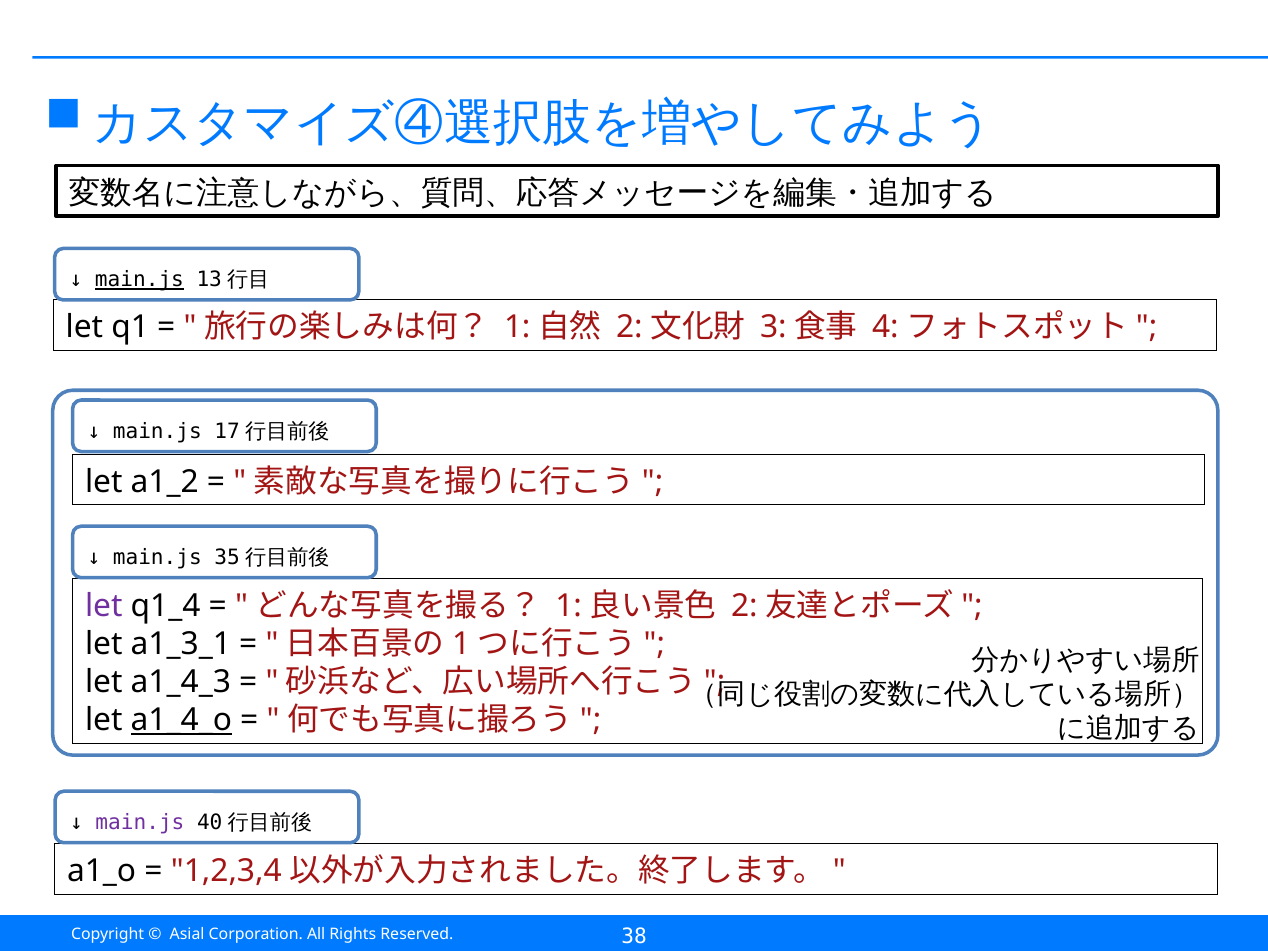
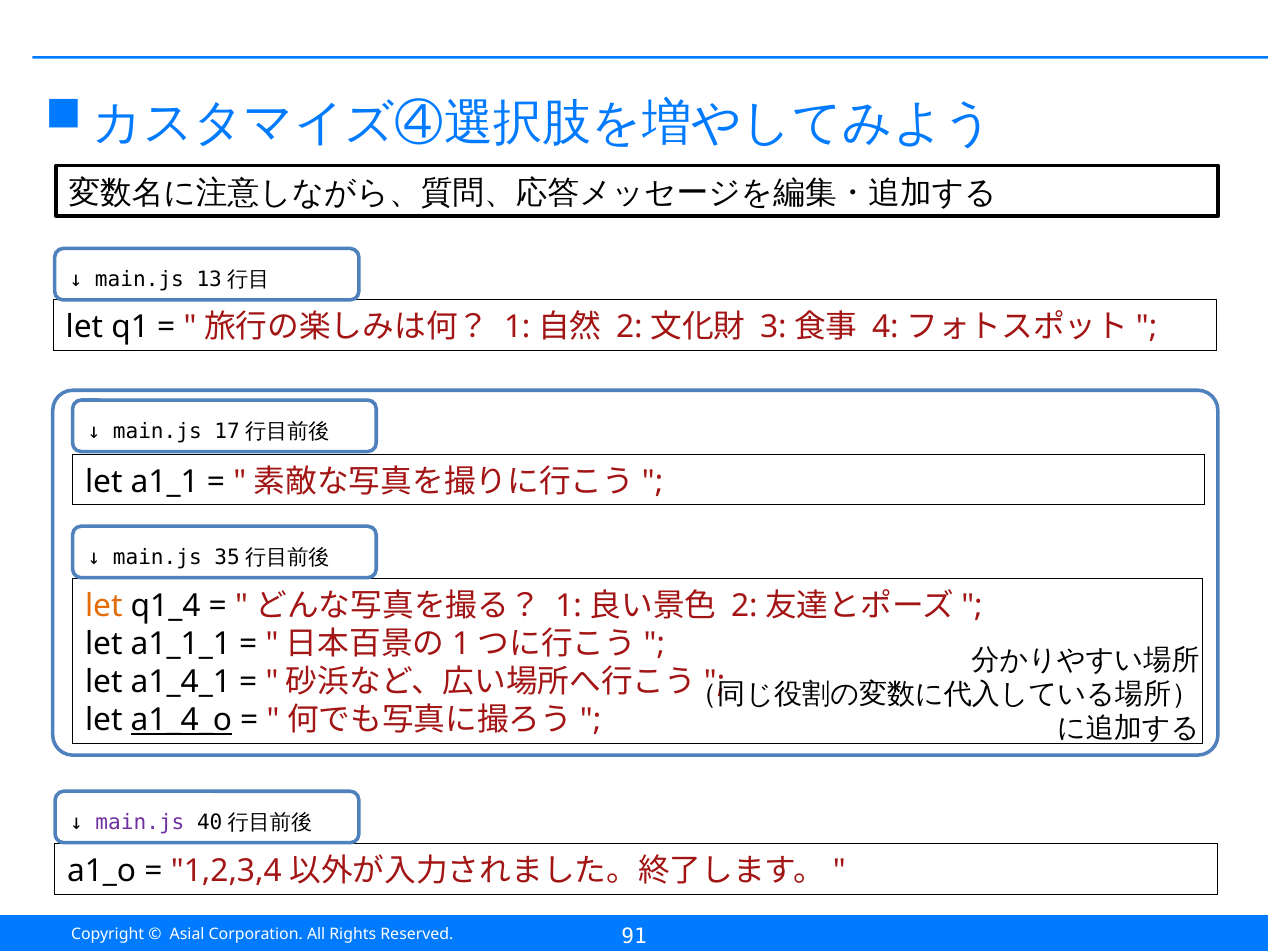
main.js underline: present -> none (139, 280)
a1_2: a1_2 -> a1_1 (165, 482)
let colour: purple -> orange (104, 606)
a1_3_1: a1_3_1 -> a1_1_1 (181, 644)
a1_4_3: a1_4_3 -> a1_4_1 (181, 682)
38: 38 -> 91 (634, 936)
